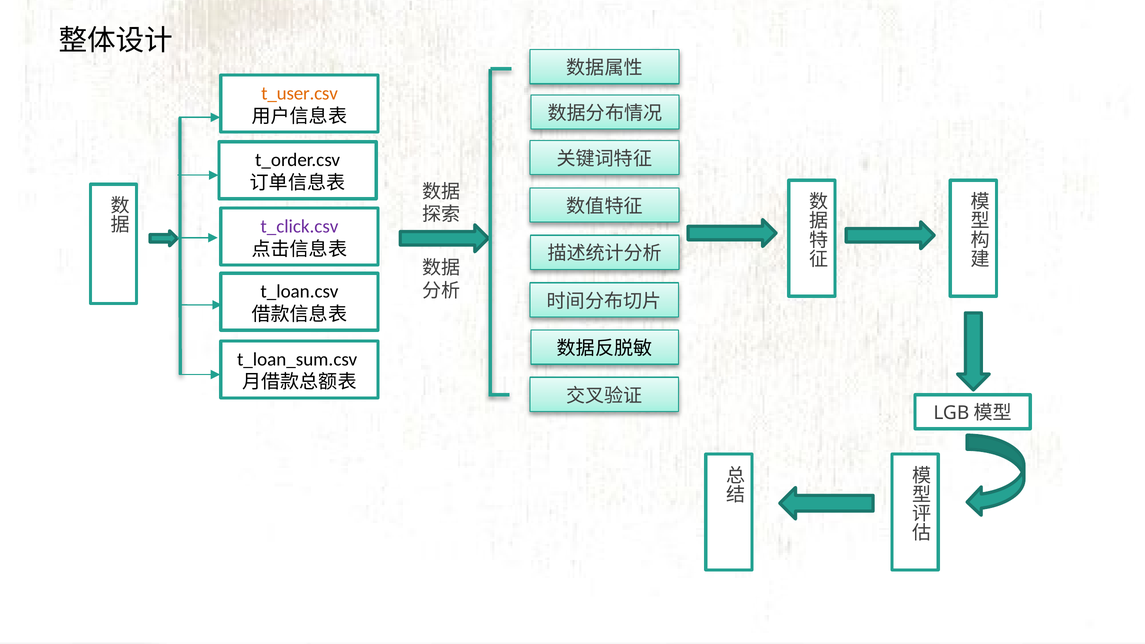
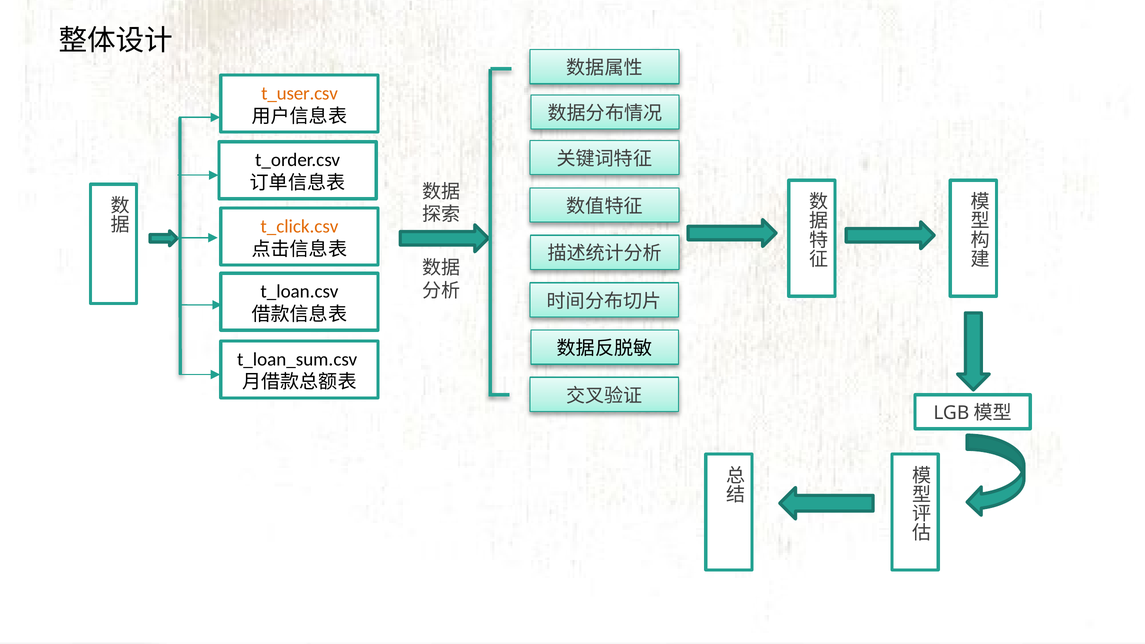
t_click.csv colour: purple -> orange (299, 226)
